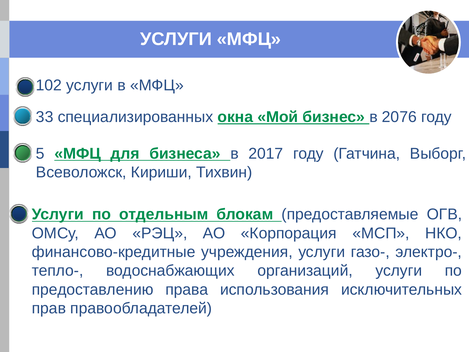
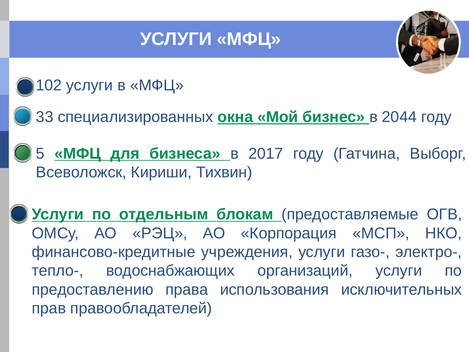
2076: 2076 -> 2044 (399, 117)
